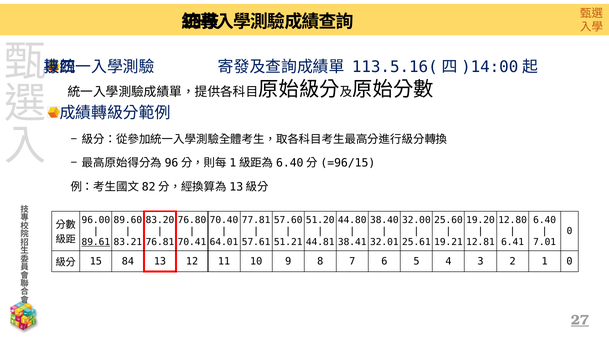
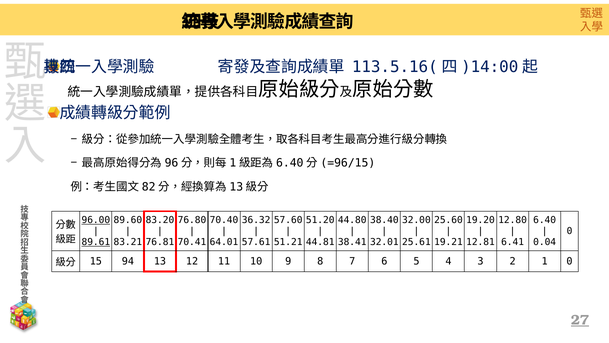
96.00 underline: none -> present (96, 220)
77.81: 77.81 -> 36.32 (256, 220)
7.01: 7.01 -> 0.04 (545, 242)
84: 84 -> 94 (128, 261)
